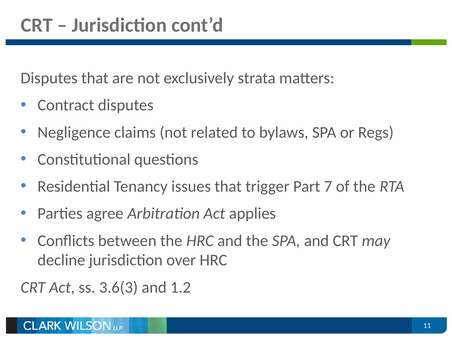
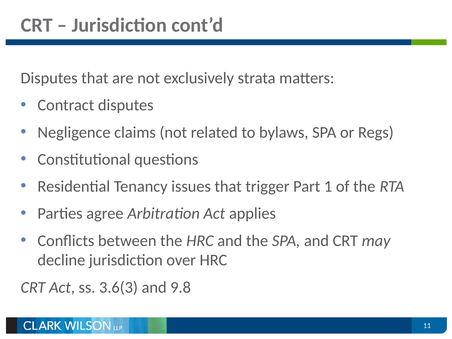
7: 7 -> 1 (328, 187)
1.2: 1.2 -> 9.8 (181, 287)
